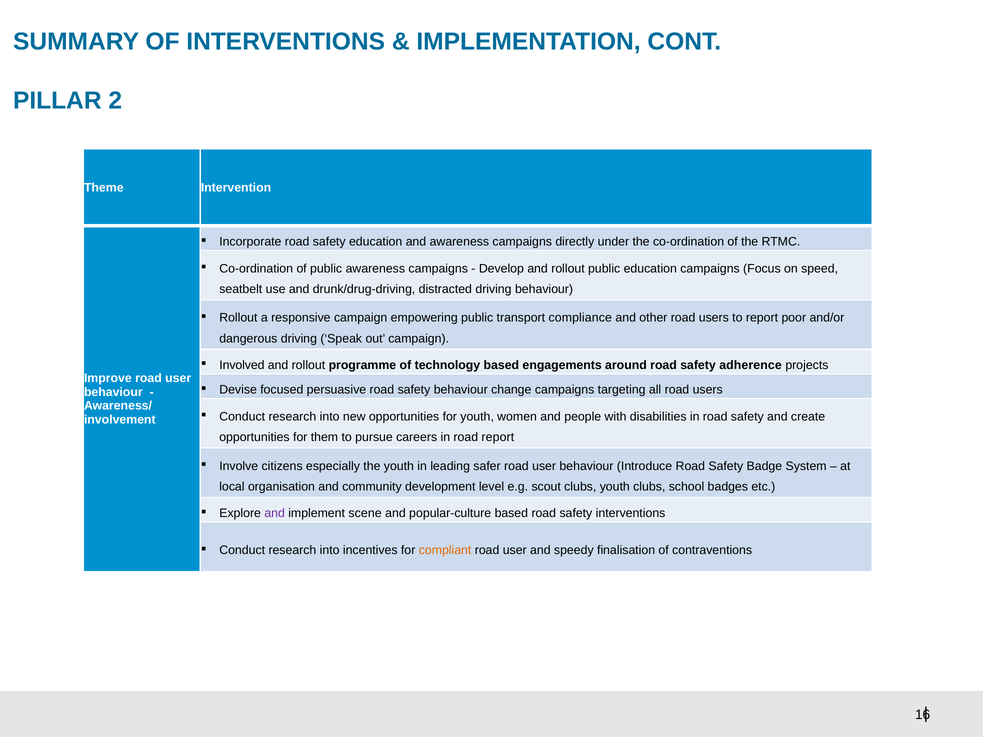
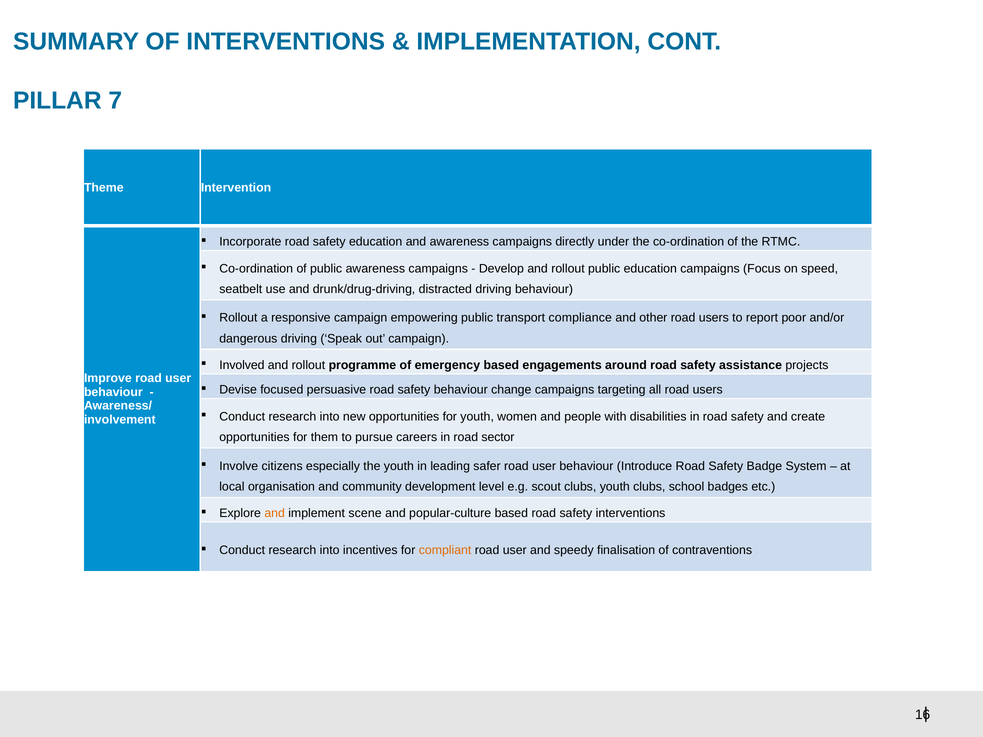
2: 2 -> 7 (115, 101)
technology: technology -> emergency (447, 365)
adherence: adherence -> assistance (751, 365)
road report: report -> sector (498, 437)
and colour: purple -> orange (275, 514)
